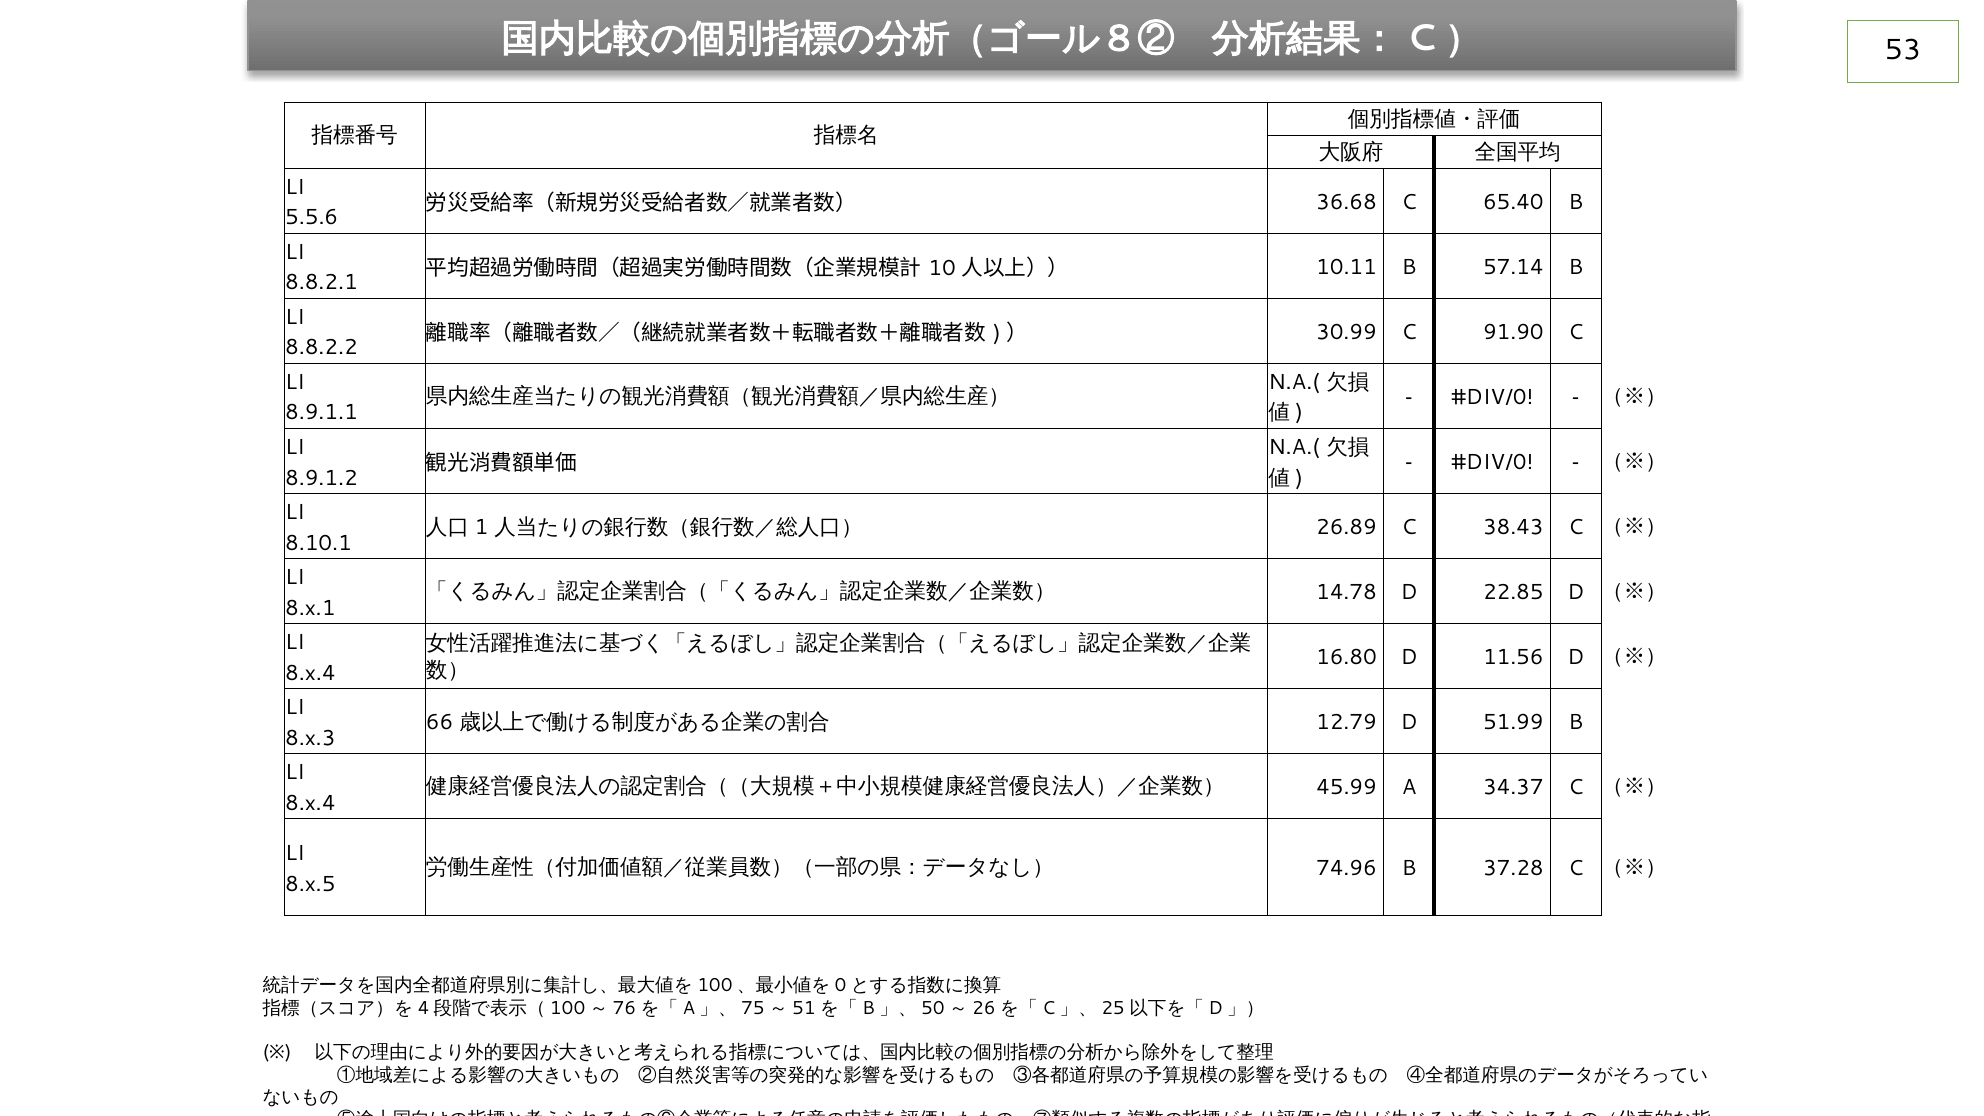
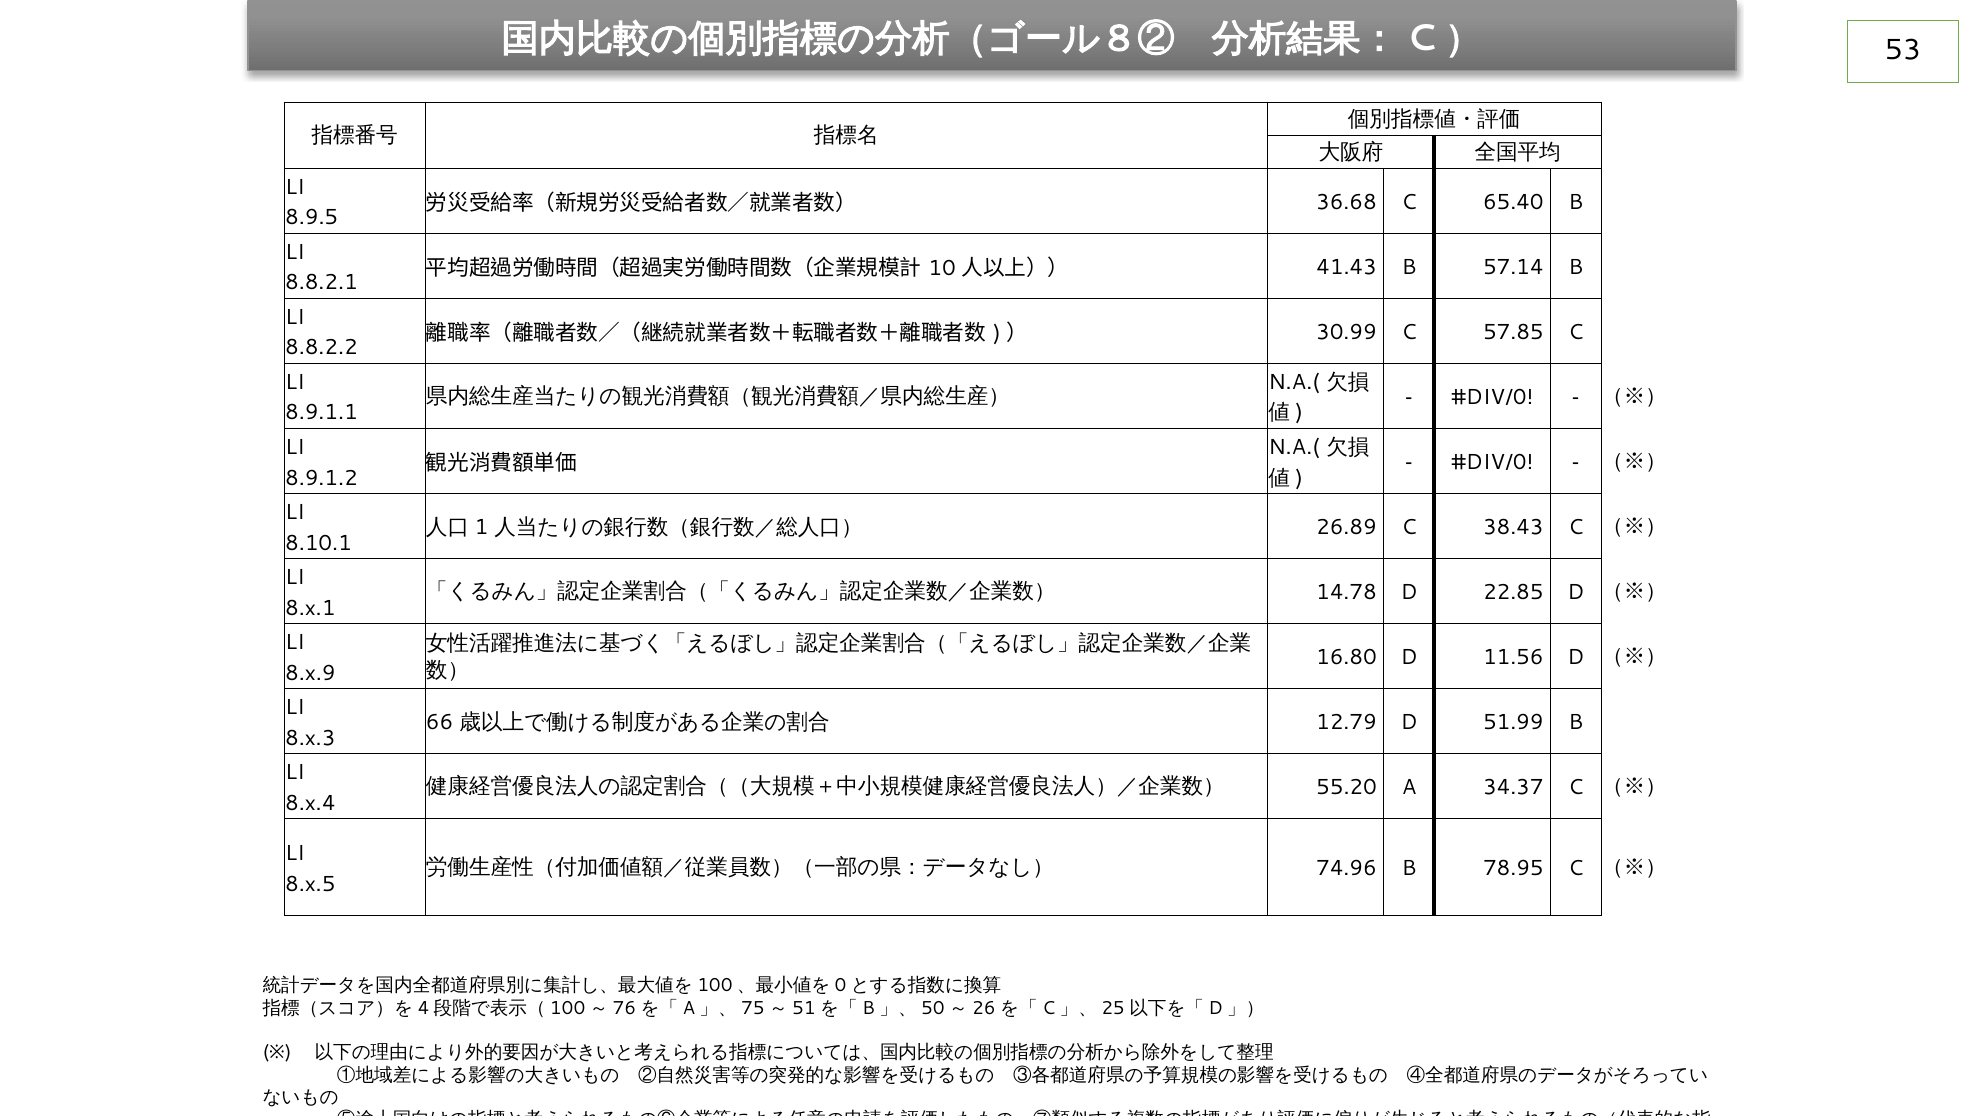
5.5.6: 5.5.6 -> 8.9.5 (312, 218)
10.11: 10.11 -> 41.43 (1347, 267)
91.90: 91.90 -> 57.85 (1513, 333)
8.x.4: 8.x.4 -> 8.x.9 (310, 673)
45.99: 45.99 -> 55.20 (1347, 788)
37.28: 37.28 -> 78.95 (1513, 869)
